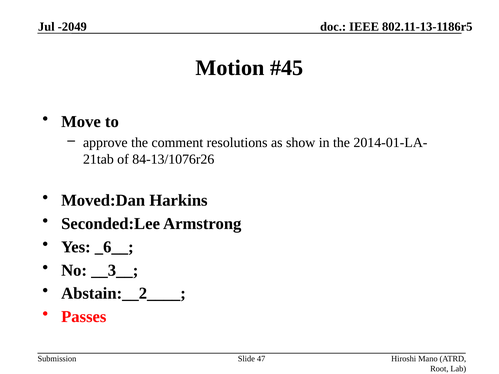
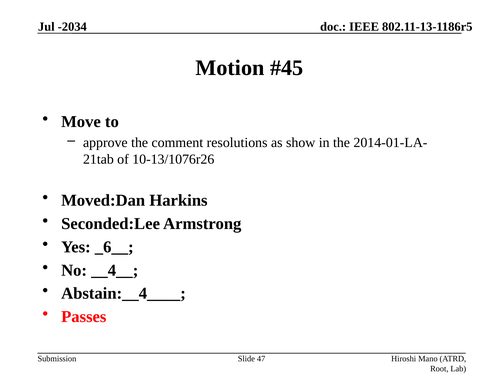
-2049: -2049 -> -2034 (72, 27)
84-13/1076r26: 84-13/1076r26 -> 10-13/1076r26 (173, 159)
__3__: __3__ -> __4__ (115, 270)
Abstain:__2____: Abstain:__2____ -> Abstain:__4____ (124, 294)
